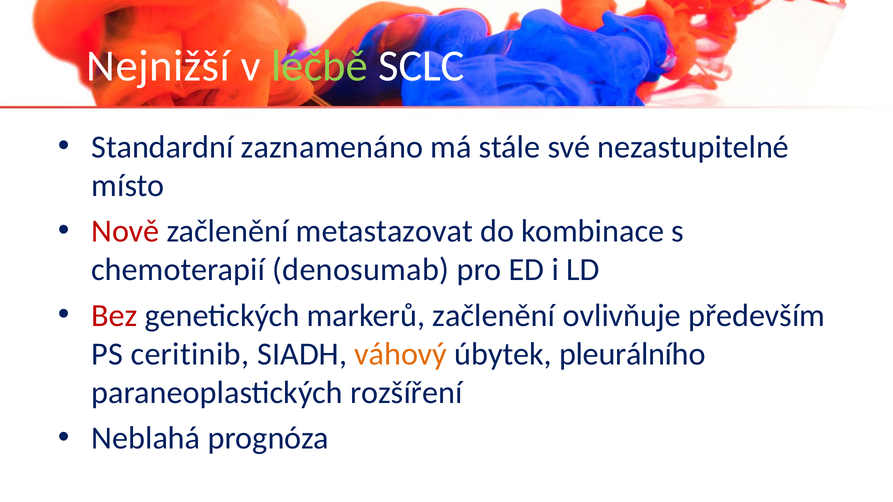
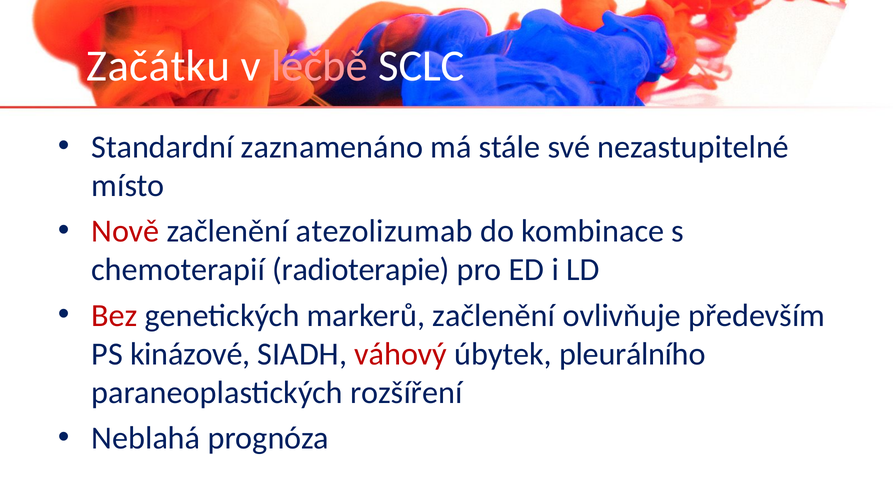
Nejnižší: Nejnižší -> Začátku (158, 66)
léčbě colour: light green -> pink (320, 66)
metastazovat: metastazovat -> atezolizumab (384, 231)
denosumab: denosumab -> radioterapie (361, 270)
ceritinib: ceritinib -> kinázové (190, 354)
váhový colour: orange -> red (401, 354)
